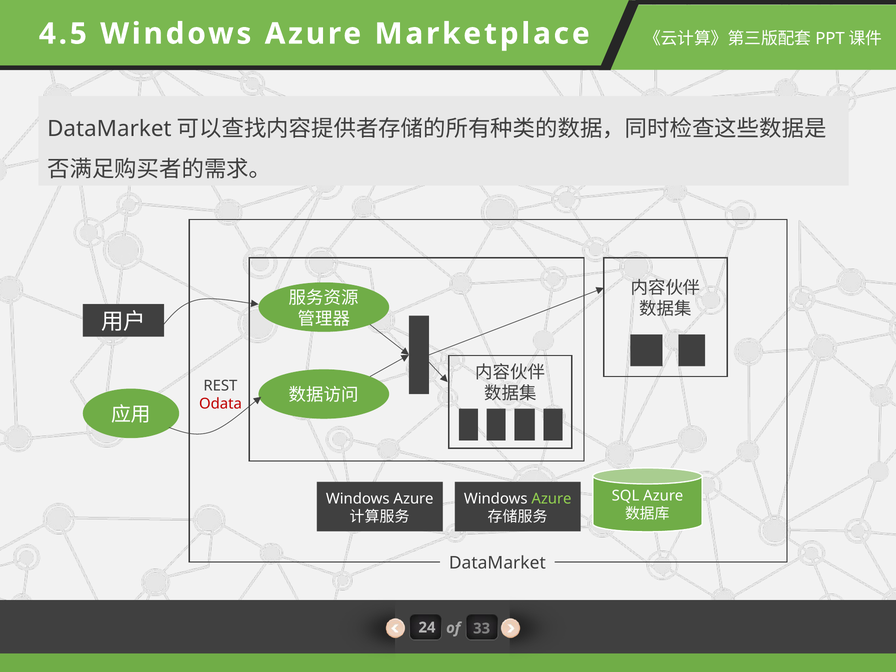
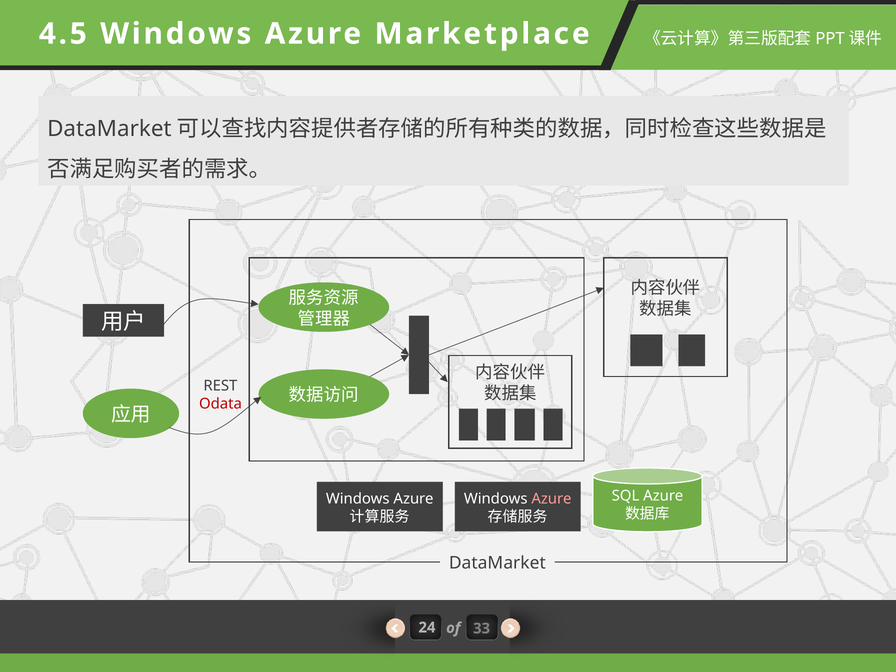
Azure colour: light green -> pink (551, 499)
